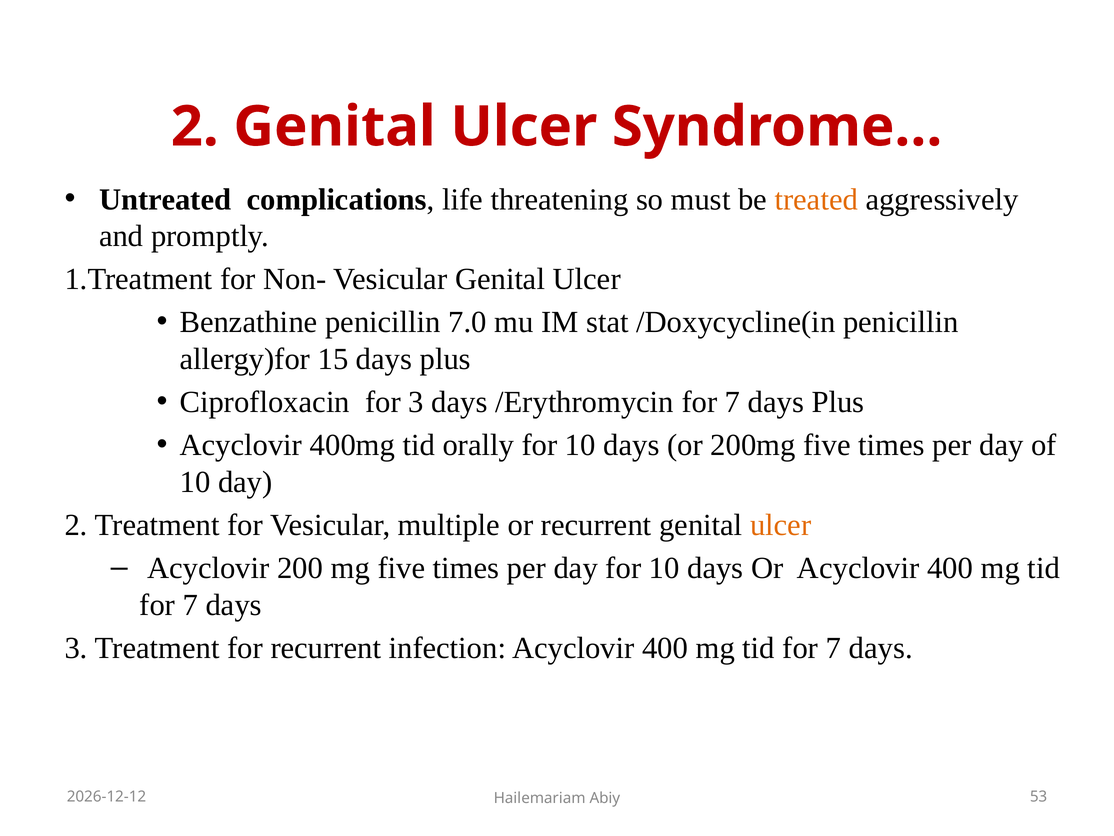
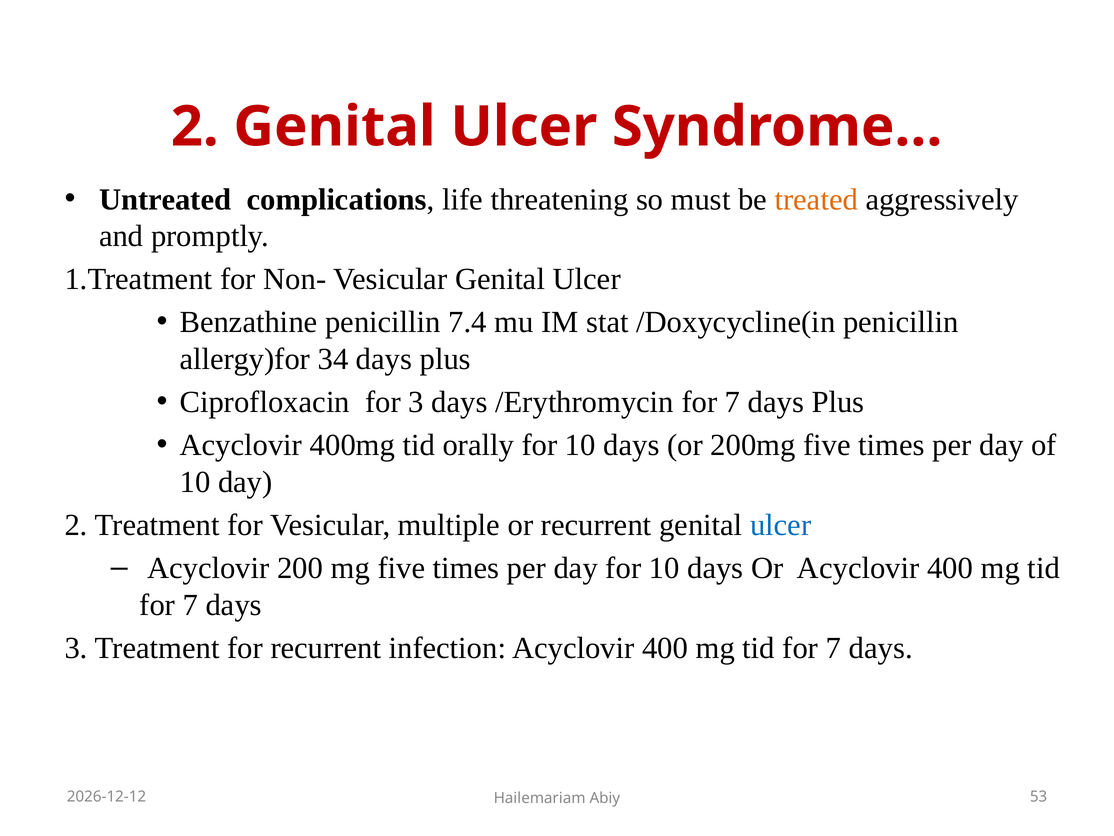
7.0: 7.0 -> 7.4 (467, 322)
15: 15 -> 34 (333, 359)
ulcer colour: orange -> blue (781, 525)
